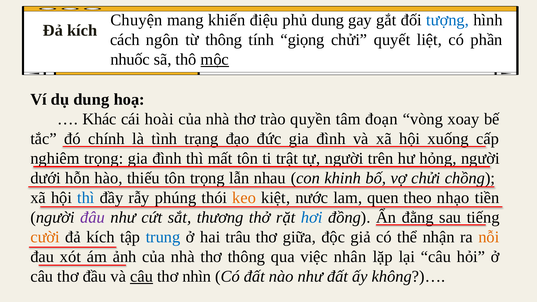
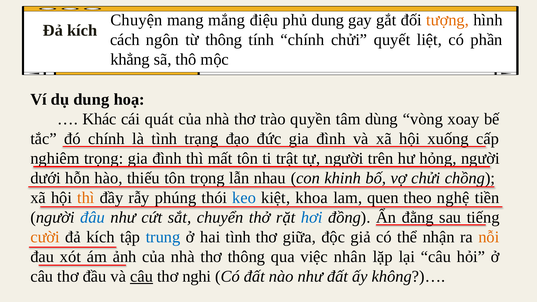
khiến: khiến -> mắng (227, 20)
tượng colour: blue -> orange (448, 20)
tính giọng: giọng -> chính (303, 40)
nhuốc: nhuốc -> khẳng (130, 60)
mộc underline: present -> none (215, 60)
hoài: hoài -> quát (159, 119)
đoạn: đoạn -> dùng (381, 119)
thì colour: blue -> orange (86, 198)
keo colour: orange -> blue (244, 198)
nước: nước -> khoa (312, 198)
nhạo: nhạo -> nghệ (453, 198)
đâu colour: purple -> blue (92, 217)
thương: thương -> chuyển (220, 217)
hai trâu: trâu -> tình (238, 237)
nhìn: nhìn -> nghi (197, 277)
